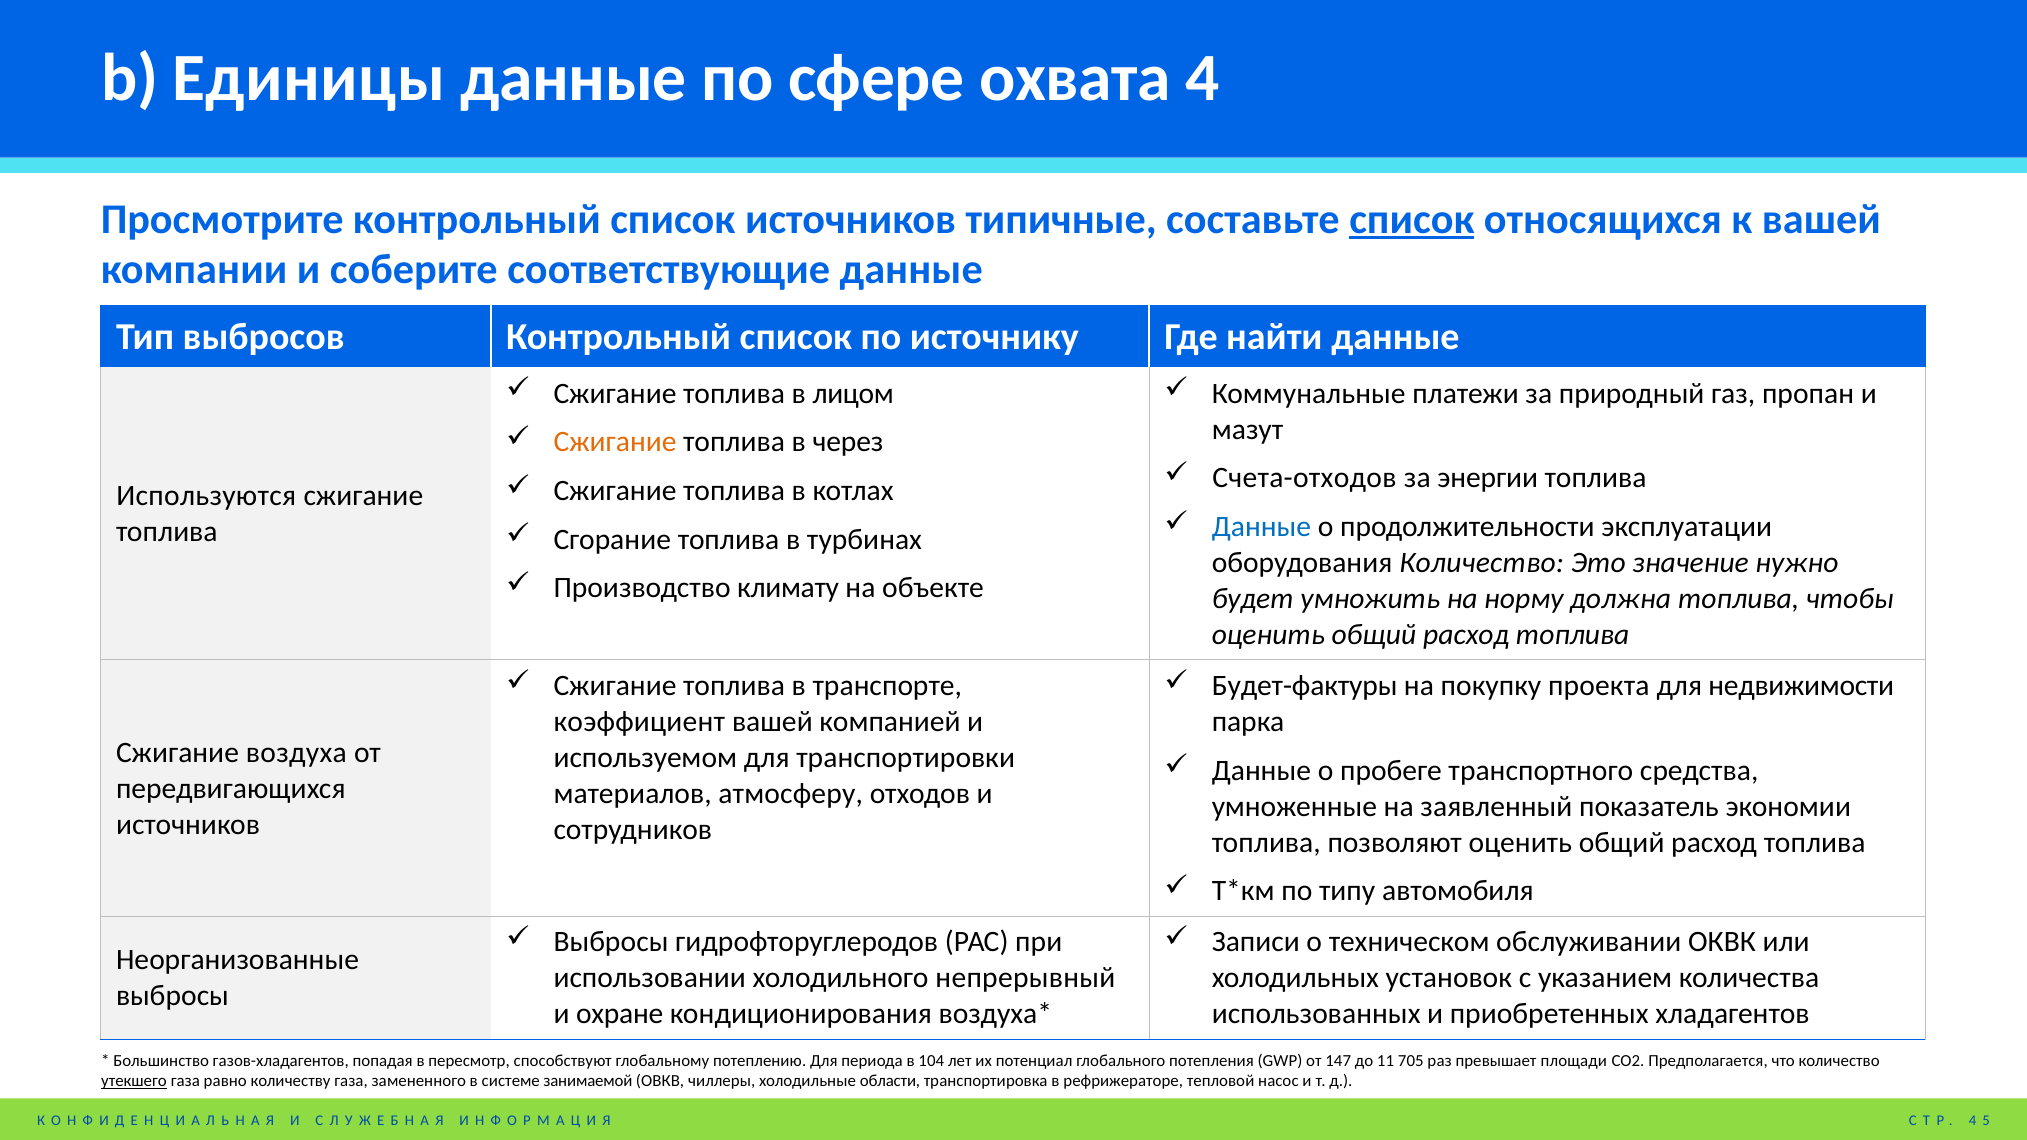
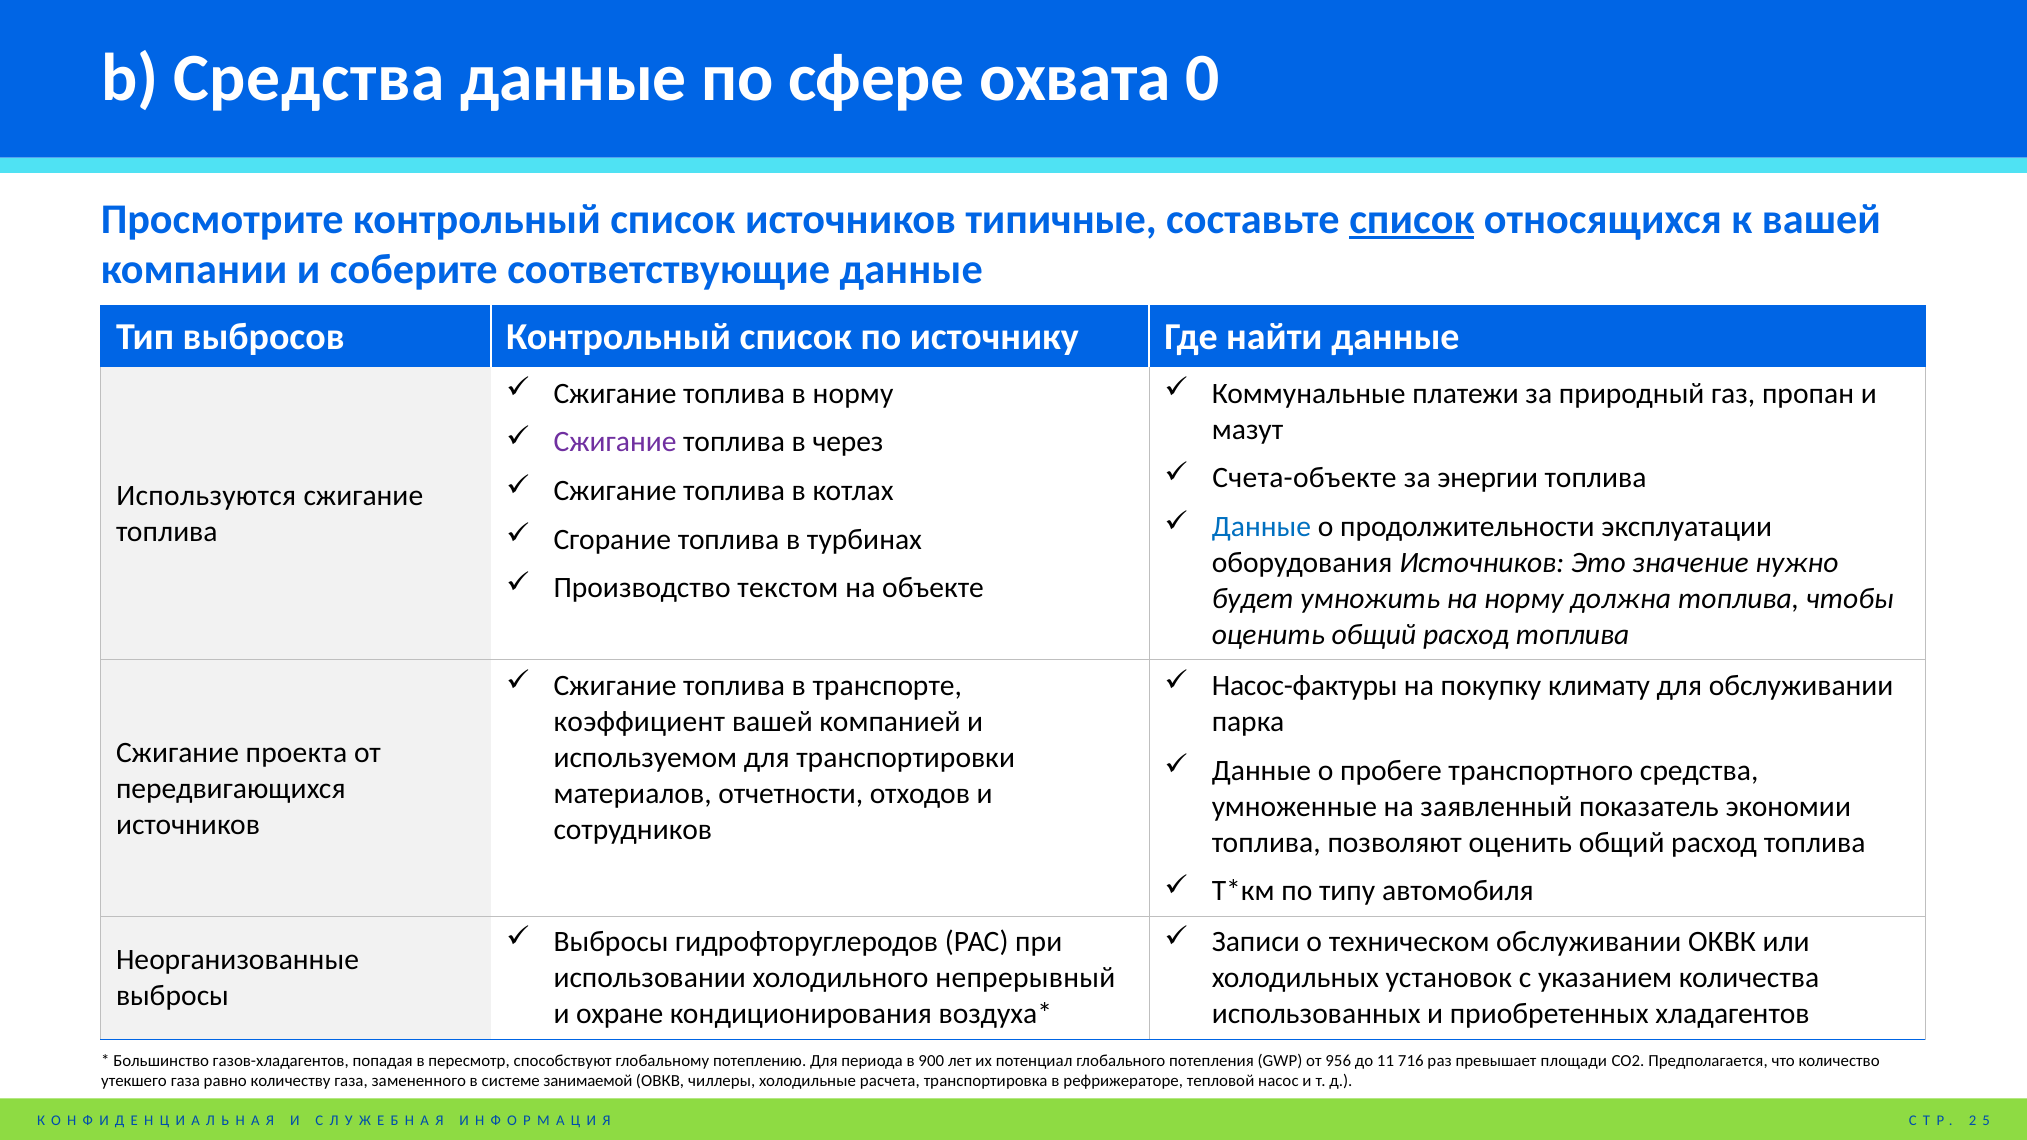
b Единицы: Единицы -> Средства (309, 78)
охвата 4: 4 -> 0 (1203, 78)
в лицом: лицом -> норму (853, 393)
Сжигание colour: orange -> purple (615, 442)
Счета-отходов: Счета-отходов -> Счета-объекте (1304, 478)
оборудования Количество: Количество -> Источников (1482, 563)
климату: климату -> текстом (788, 588)
Будет-фактуры: Будет-фактуры -> Насос-фактуры (1305, 686)
проекта: проекта -> климату (1599, 686)
для недвижимости: недвижимости -> обслуживании (1801, 686)
воздуха: воздуха -> проекта (296, 753)
атмосферу: атмосферу -> отчетности (791, 794)
104: 104 -> 900 (931, 1061)
147: 147 -> 956 (1338, 1061)
705: 705 -> 716 (1411, 1061)
утекшего underline: present -> none (134, 1081)
области: области -> расчета (890, 1081)
4: 4 -> 2 (1973, 1121)
